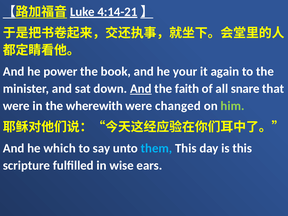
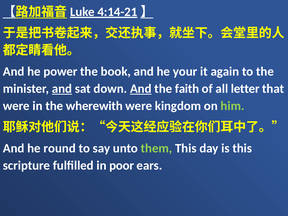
and underline: none -> present (62, 89)
snare: snare -> letter (245, 89)
changed: changed -> kingdom (178, 106)
which: which -> round (60, 148)
them colour: light blue -> light green (156, 148)
wise: wise -> poor (122, 165)
